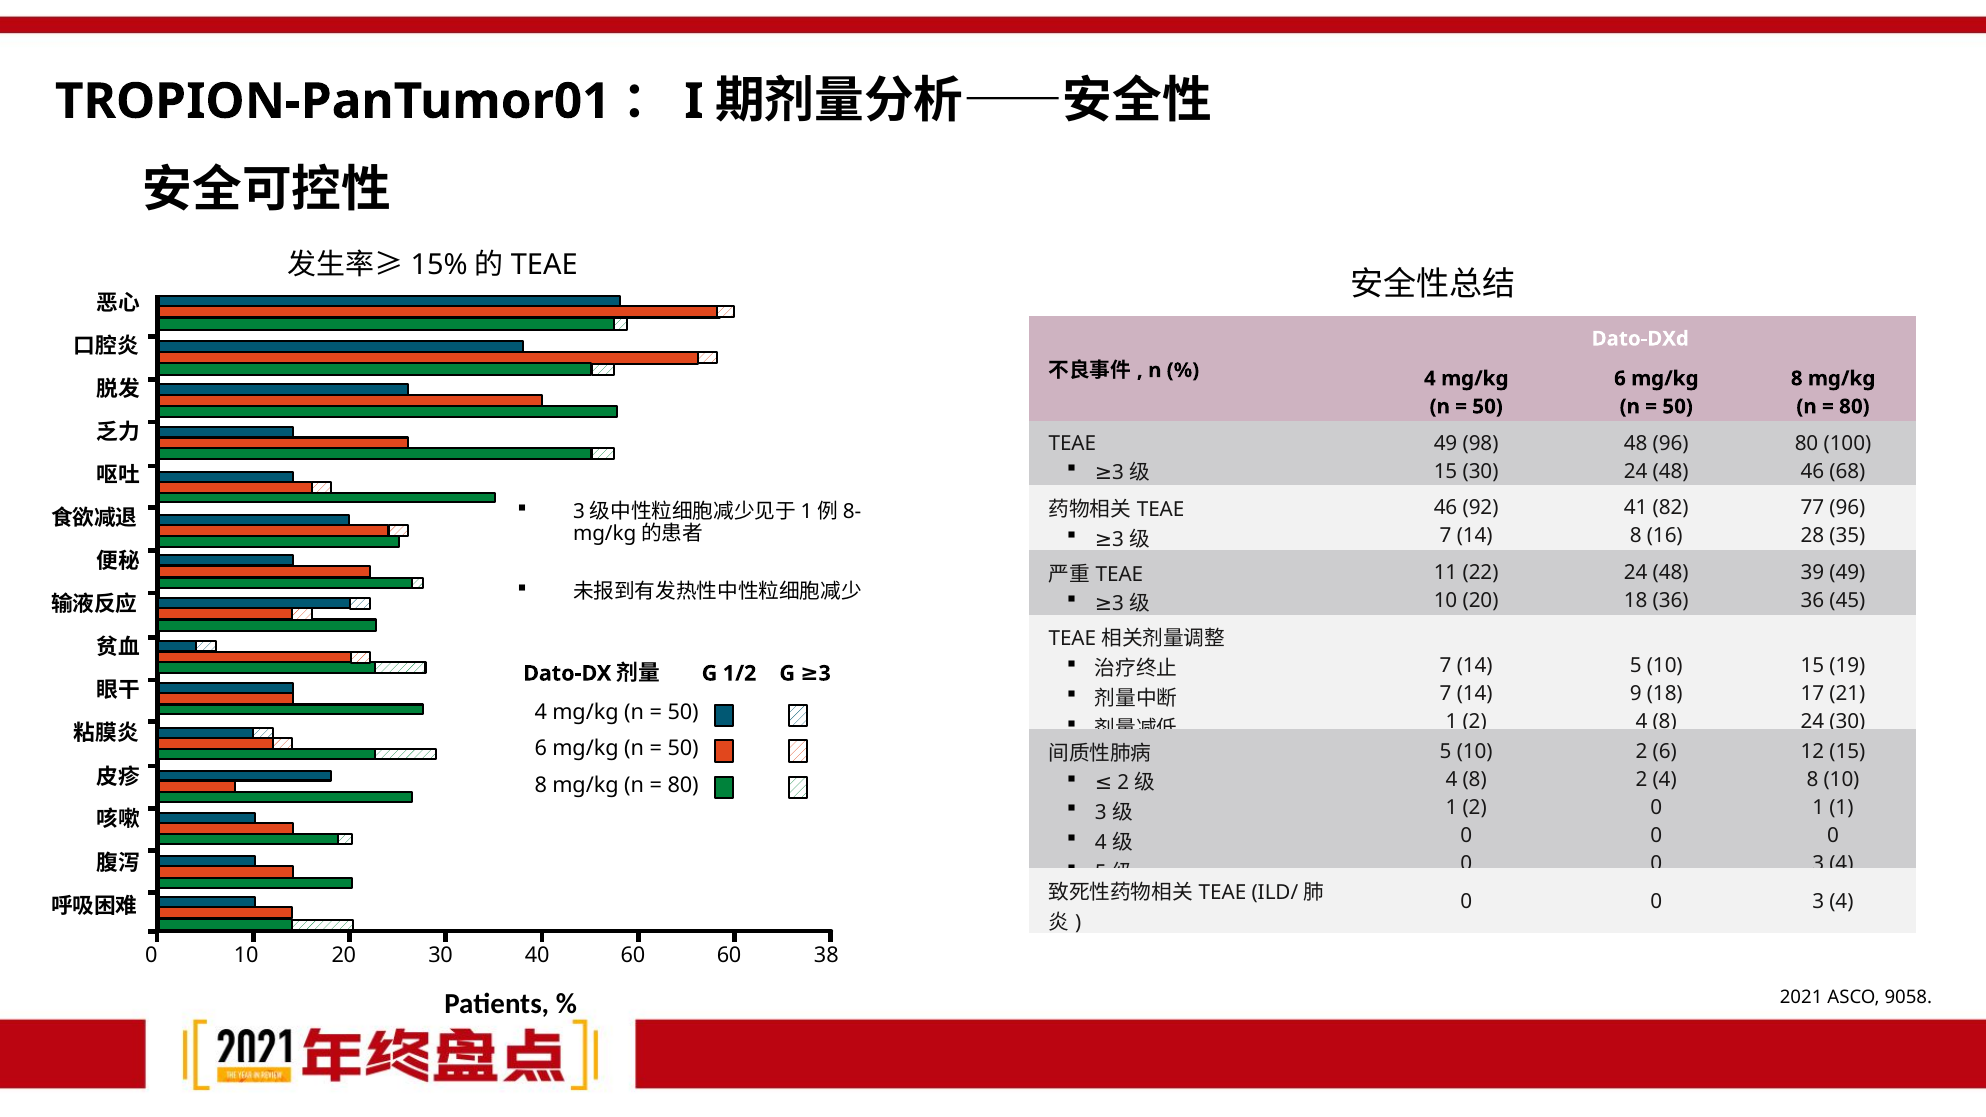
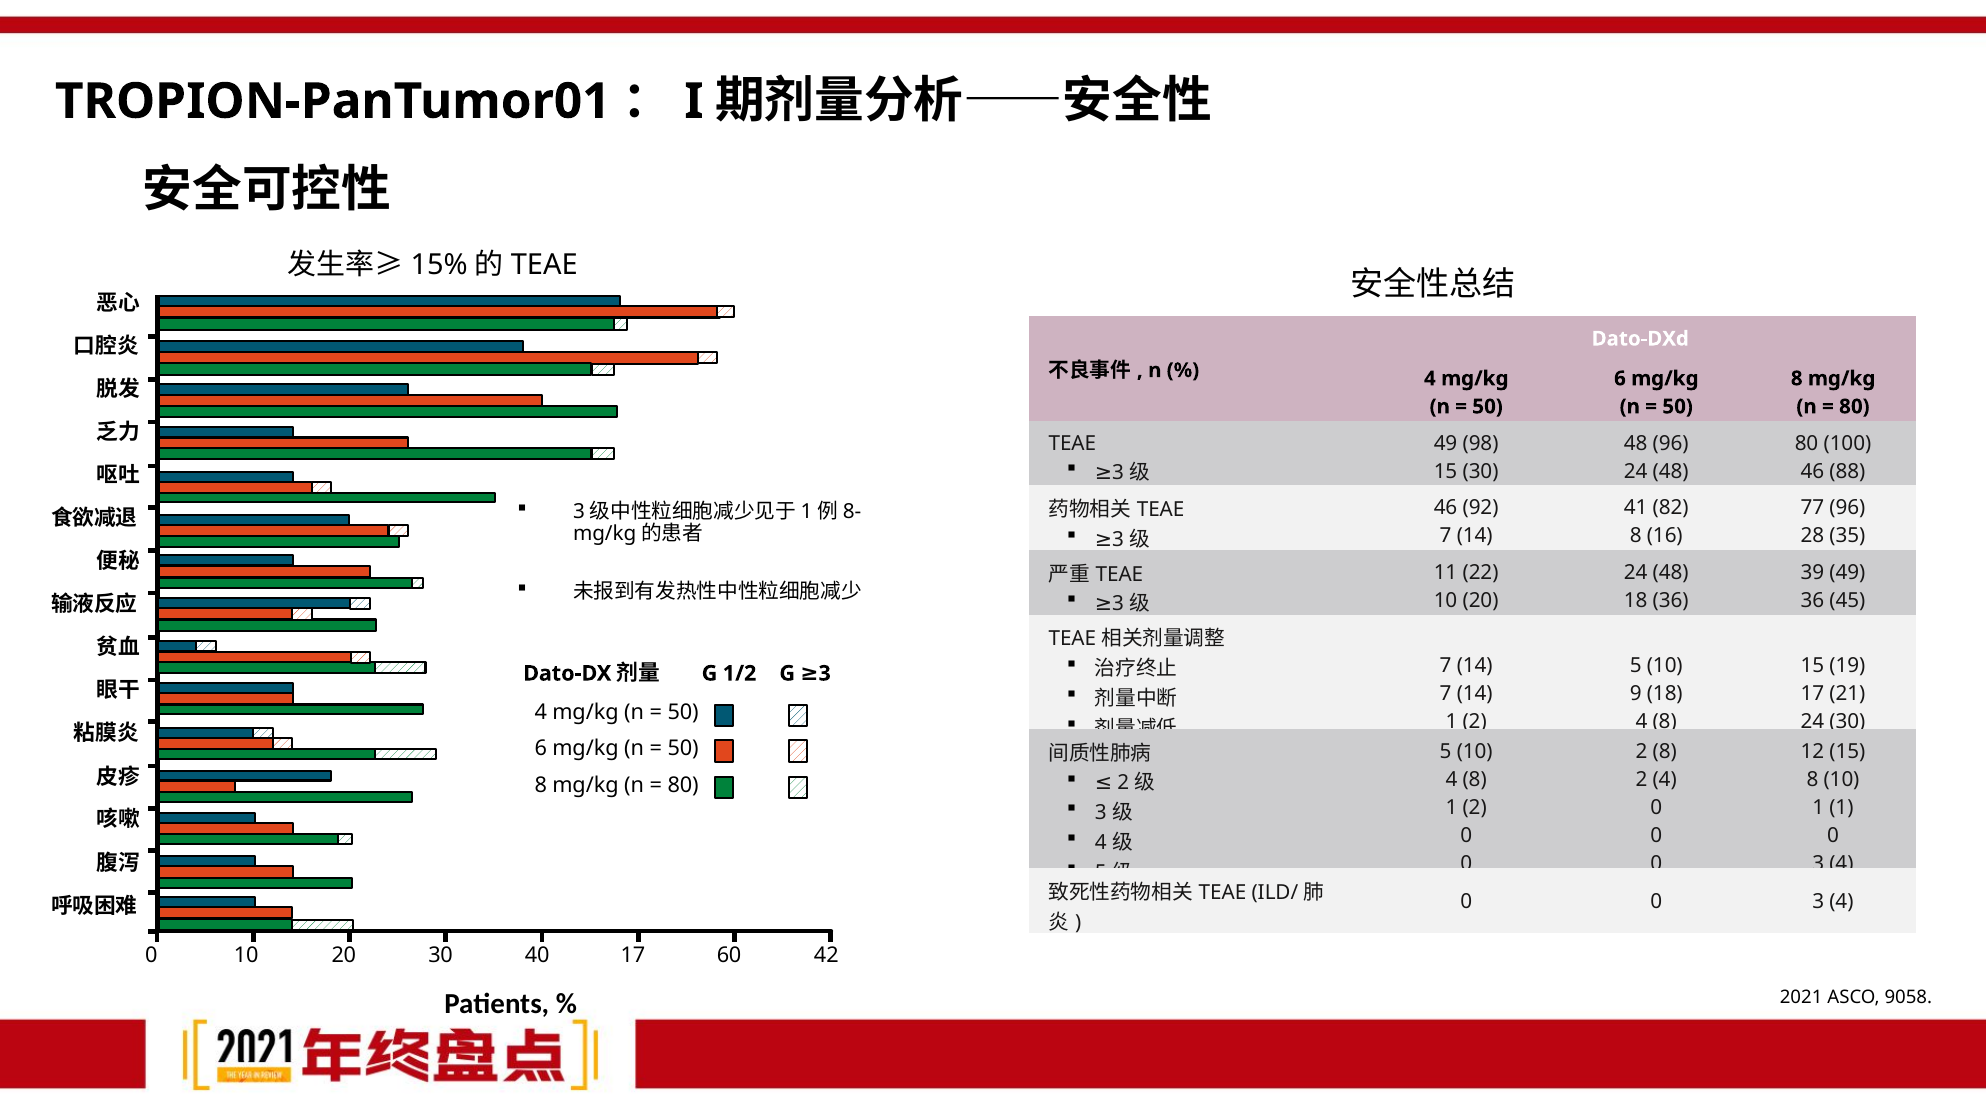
68: 68 -> 88 (1847, 471)
2 6: 6 -> 8 (1665, 752)
40 60: 60 -> 17 (633, 956)
38: 38 -> 42 (826, 956)
